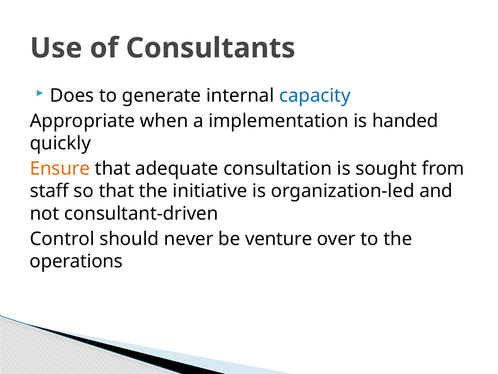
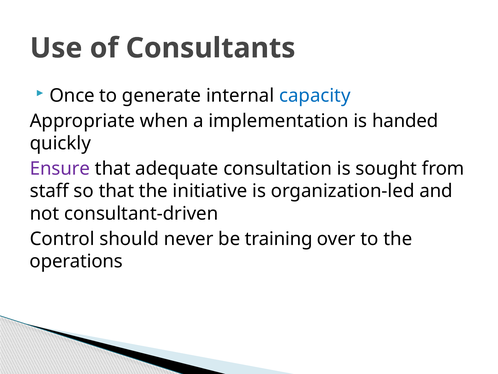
Does: Does -> Once (72, 96)
Ensure colour: orange -> purple (60, 168)
venture: venture -> training (279, 239)
